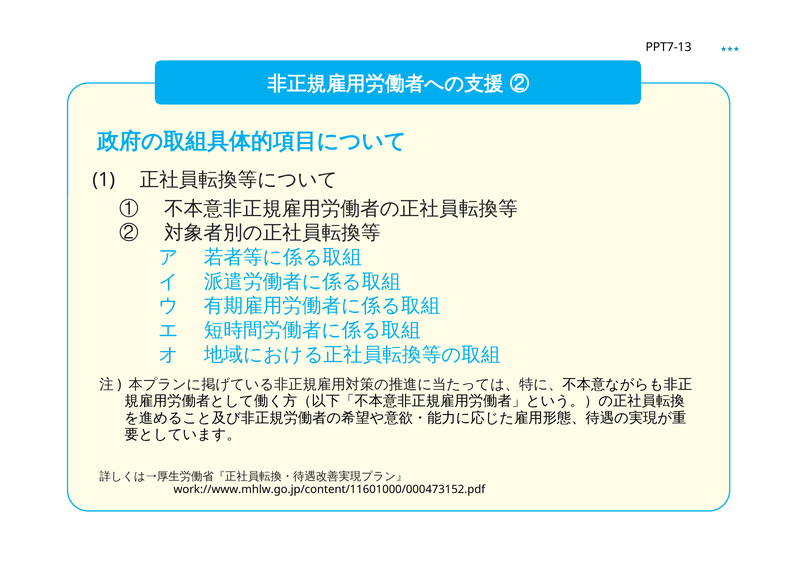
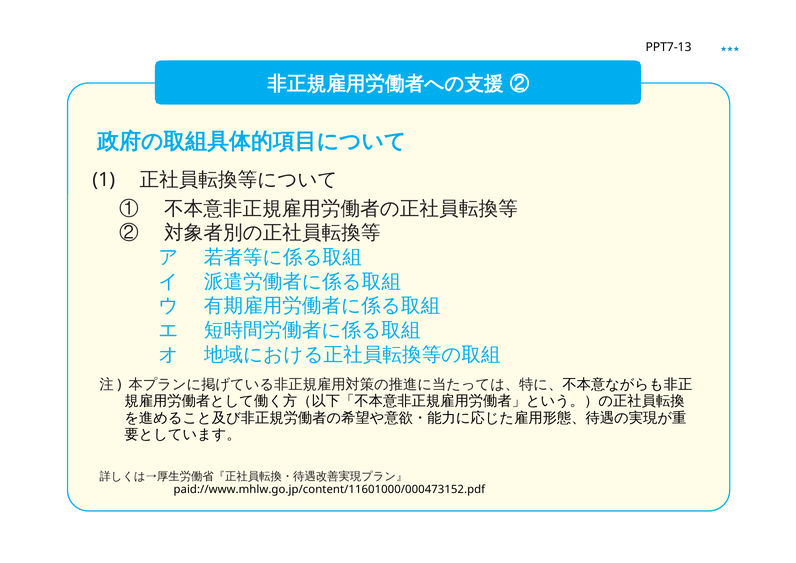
work://www.mhlw.go.jp/content/11601000/000473152.pdf: work://www.mhlw.go.jp/content/11601000/000473152.pdf -> paid://www.mhlw.go.jp/content/11601000/000473152.pdf (329, 489)
